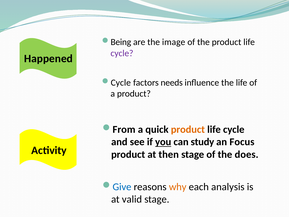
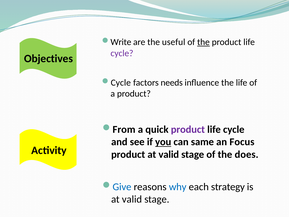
Being: Being -> Write (121, 42)
image: image -> useful (174, 42)
the underline: none -> present (203, 42)
Happened: Happened -> Objectives (49, 59)
product colour: orange -> purple (188, 129)
study: study -> same (202, 142)
product at then: then -> valid (169, 154)
why colour: orange -> blue (178, 187)
analysis: analysis -> strategy (228, 187)
